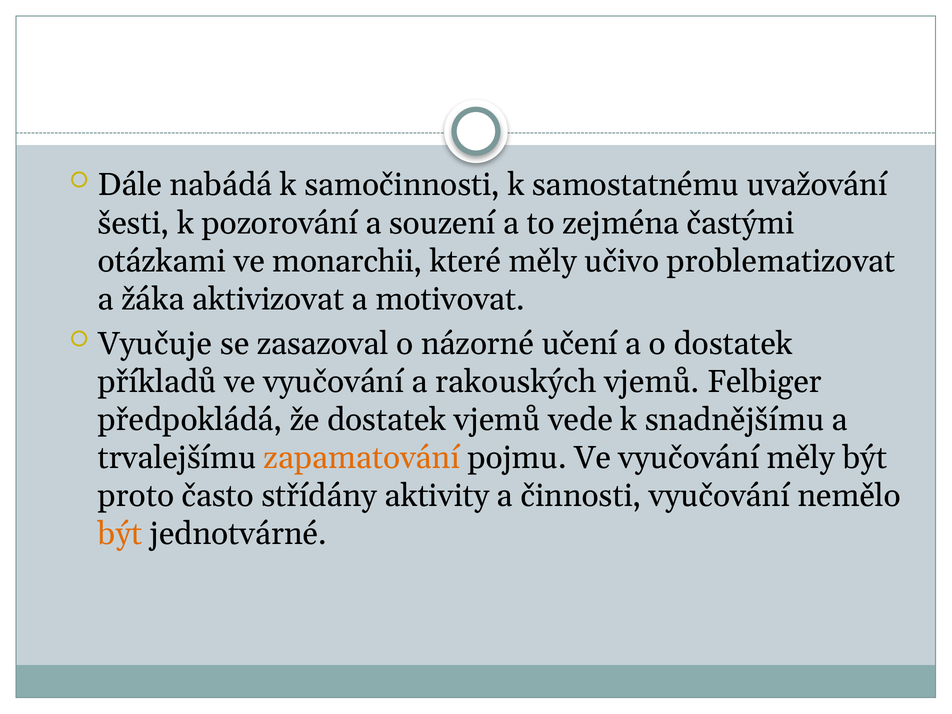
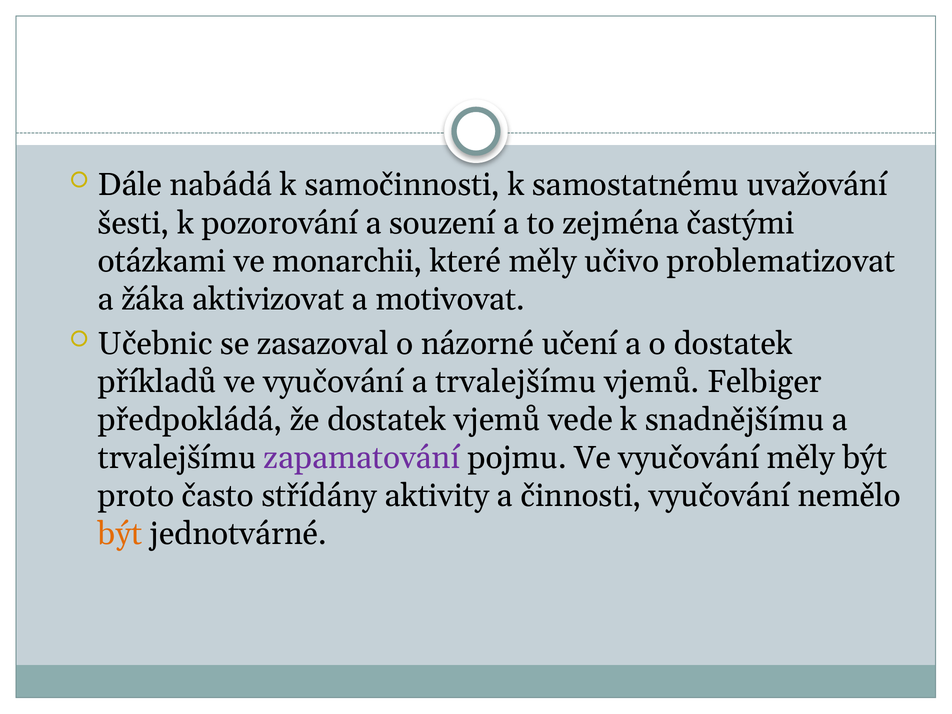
Vyučuje: Vyučuje -> Učebnic (155, 344)
vyučování a rakouských: rakouských -> trvalejšímu (516, 382)
zapamatování colour: orange -> purple (362, 458)
